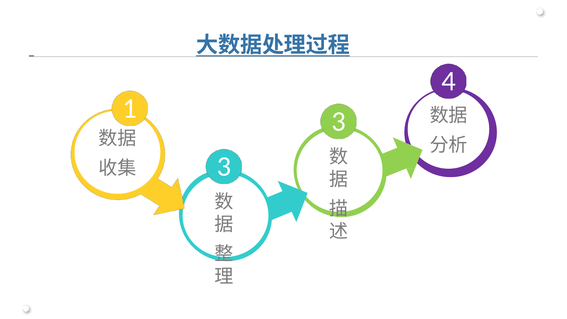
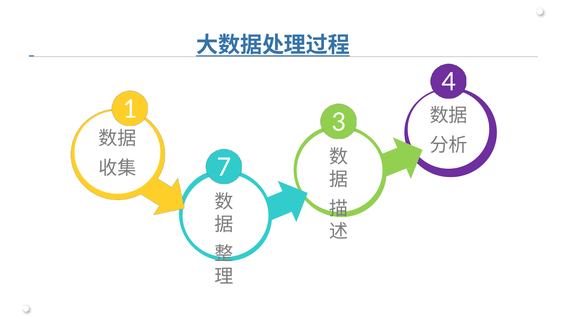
3: 3 -> 7 (224, 167)
